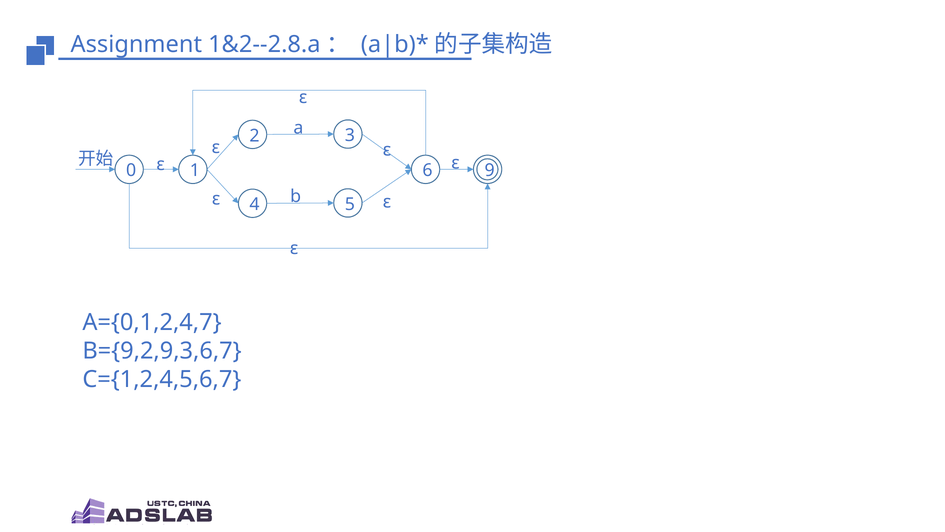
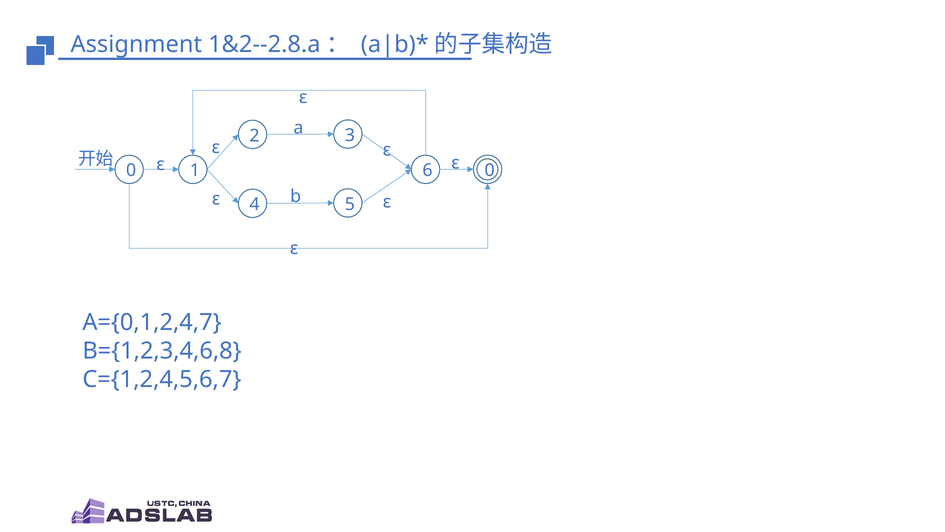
0 9: 9 -> 0 (490, 170)
B={9,2,9,3,6,7: B={9,2,9,3,6,7 -> B={1,2,3,4,6,8 (162, 351)
